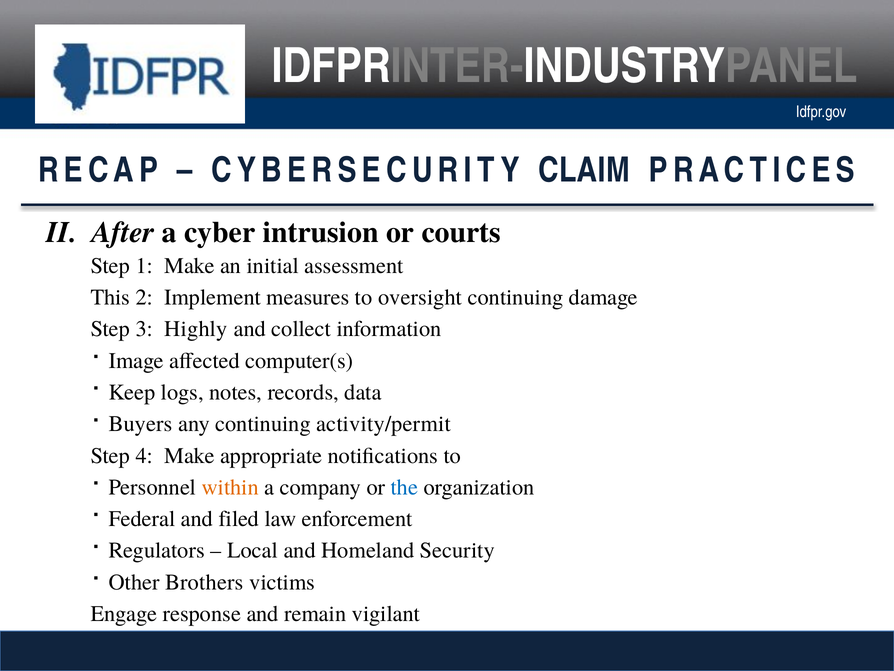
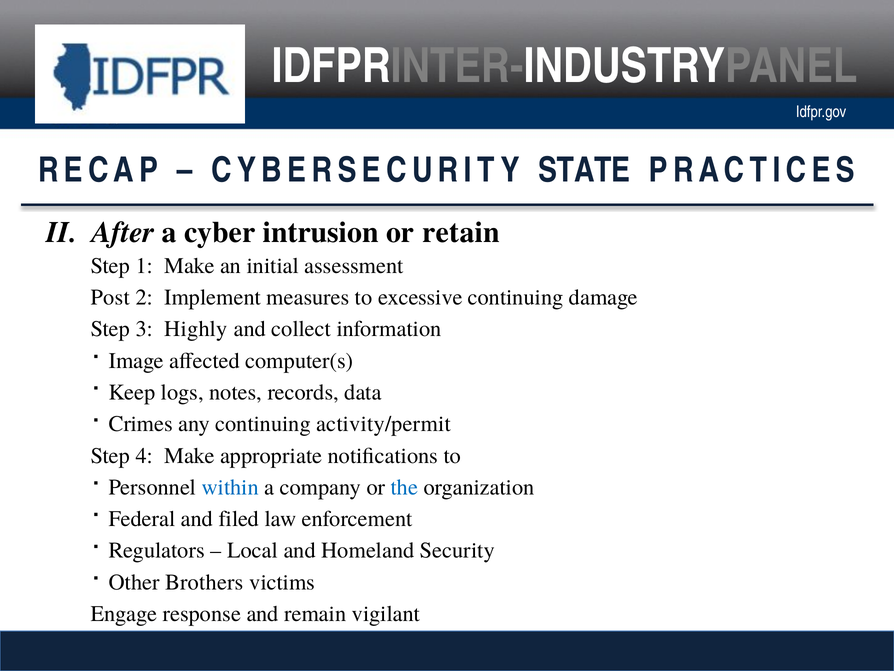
CLAIM: CLAIM -> STATE (584, 170)
courts: courts -> retain (461, 232)
This: This -> Post (110, 297)
oversight: oversight -> excessive (420, 297)
Buyers: Buyers -> Crimes (141, 424)
within colour: orange -> blue (230, 487)
